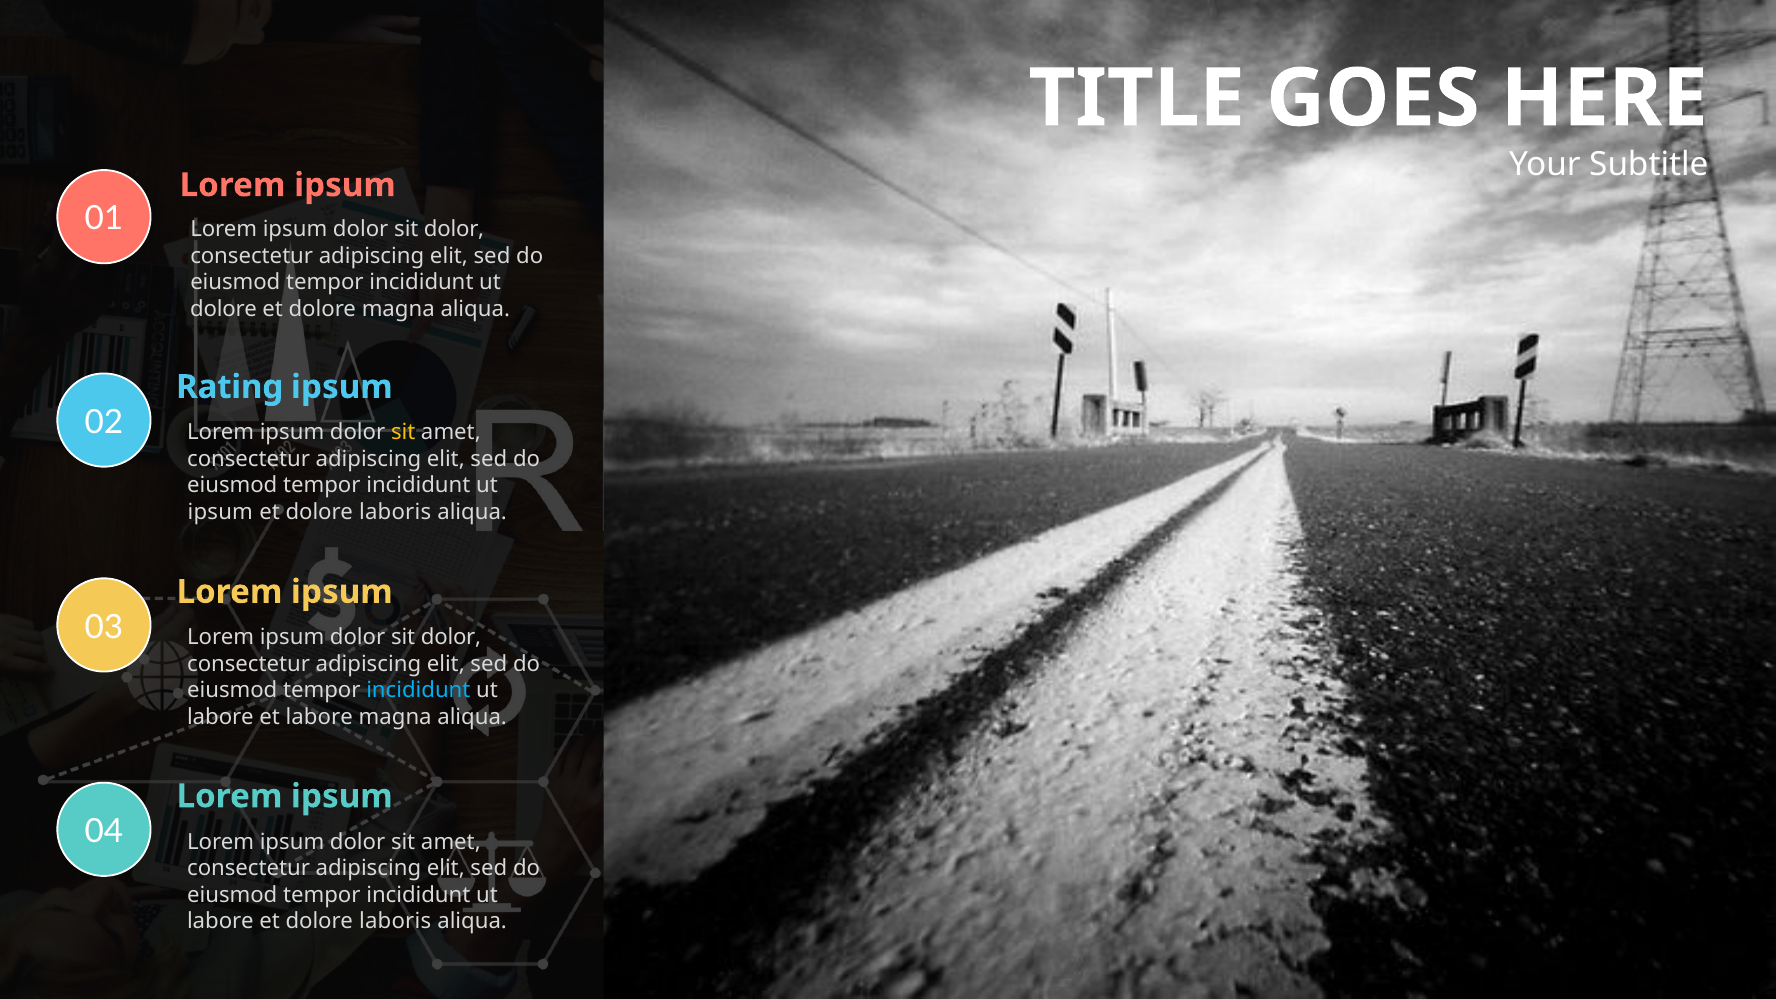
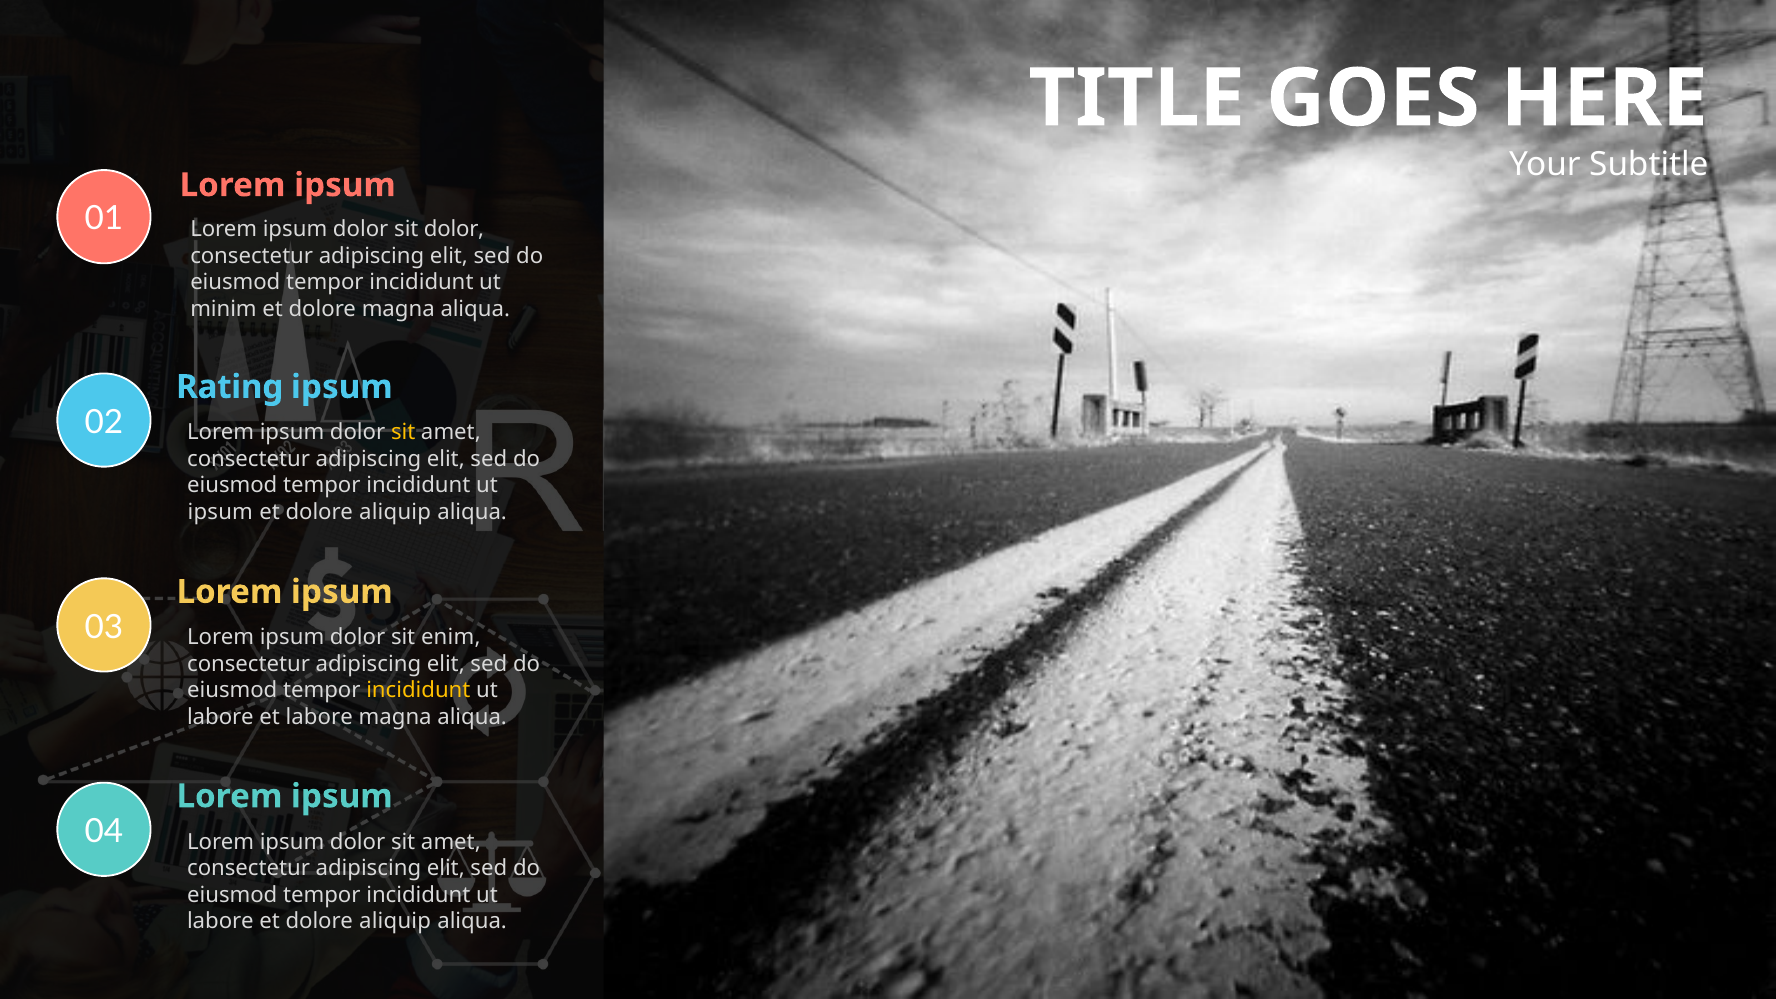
dolore: dolore -> minim (223, 309)
laboris: laboris -> aliquip (395, 512)
dolor: dolor -> enim (451, 637)
incididunt colour: light blue -> yellow (418, 691)
labore et dolore laboris: laboris -> aliquip (395, 922)
